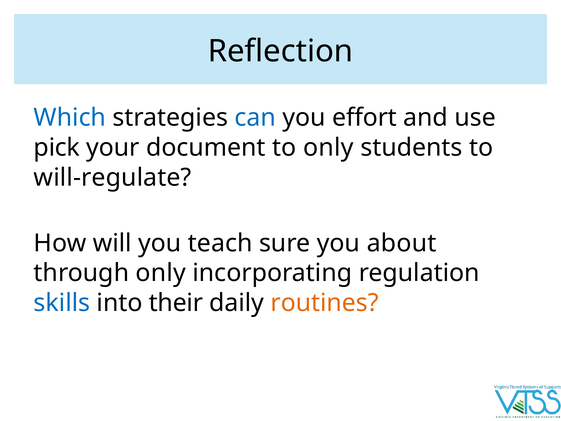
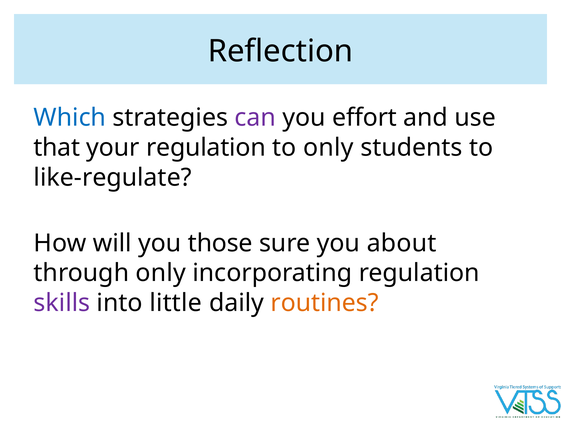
can colour: blue -> purple (255, 118)
pick: pick -> that (57, 148)
your document: document -> regulation (206, 148)
will-regulate: will-regulate -> like-regulate (113, 178)
teach: teach -> those (220, 243)
skills colour: blue -> purple (62, 303)
their: their -> little (176, 303)
